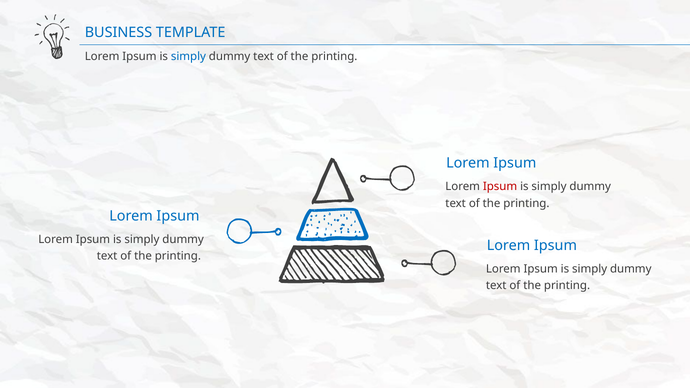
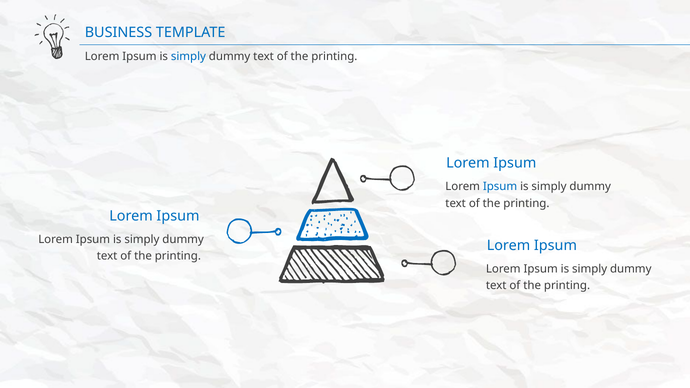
Ipsum colour: red -> blue (500, 187)
